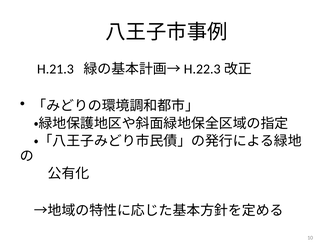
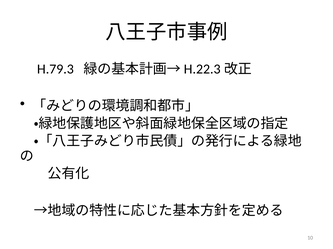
H.21.3: H.21.3 -> H.79.3 (56, 69)
